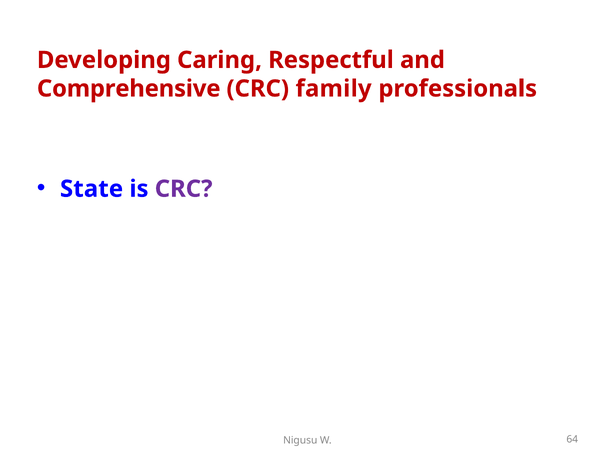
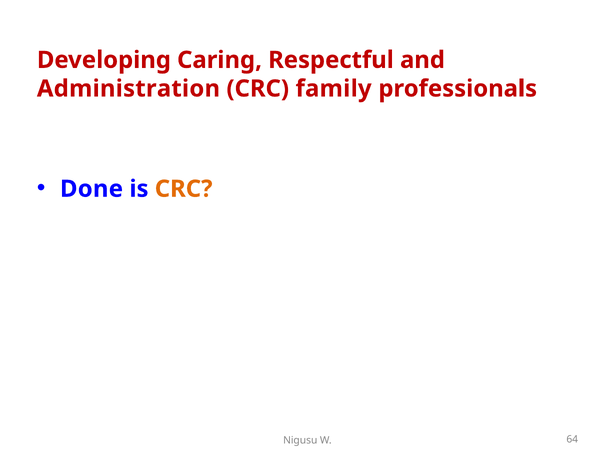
Comprehensive: Comprehensive -> Administration (128, 89)
State: State -> Done (91, 189)
CRC colour: purple -> orange (184, 189)
